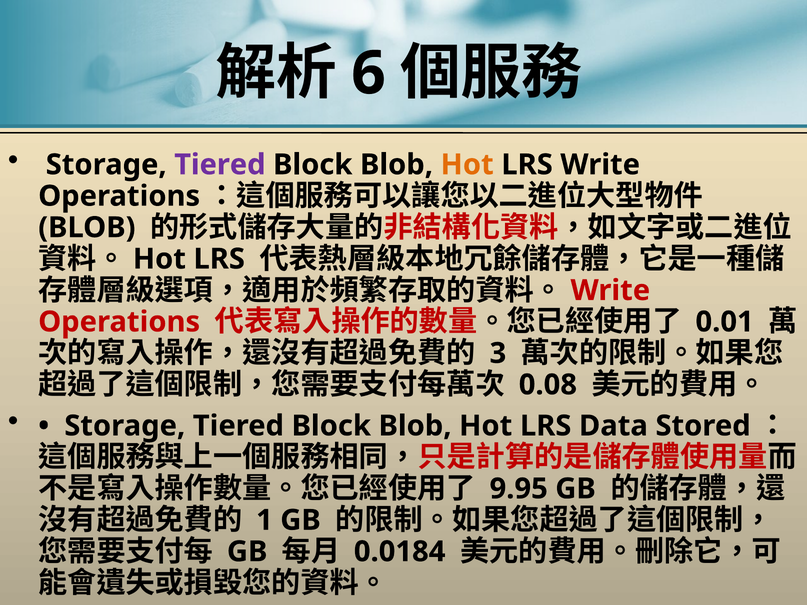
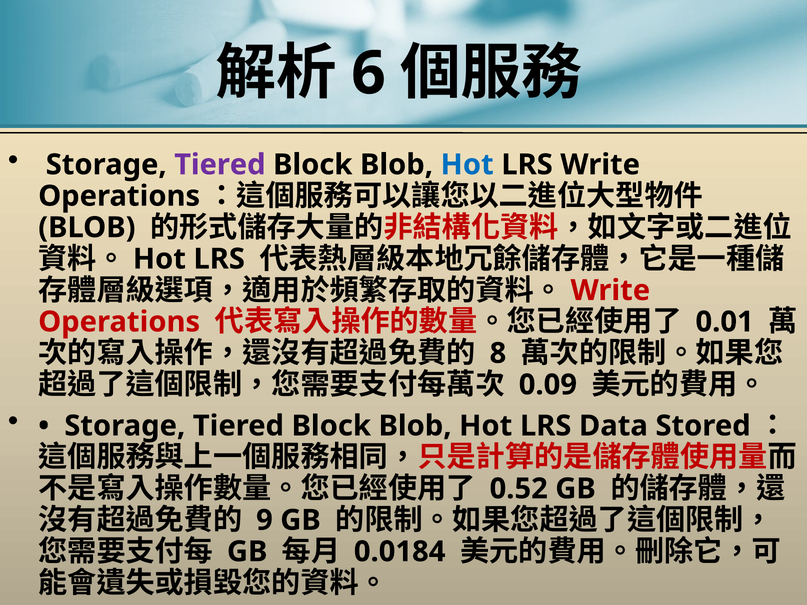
Hot colour: orange -> blue (467, 165)
3: 3 -> 8 (498, 353)
0.08: 0.08 -> 0.09 (548, 385)
9.95: 9.95 -> 0.52 (519, 489)
1: 1 -> 9 (264, 520)
